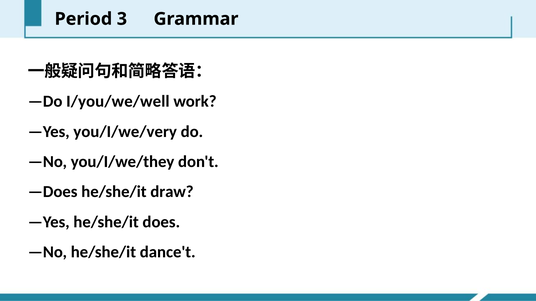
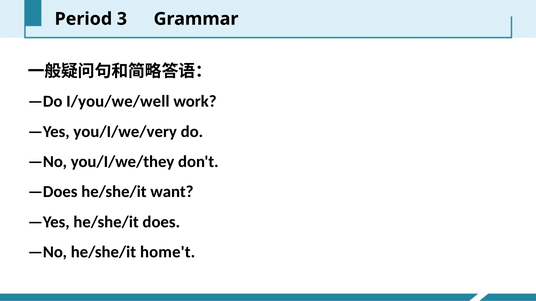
draw: draw -> want (172, 192)
dance't: dance't -> home't (168, 252)
